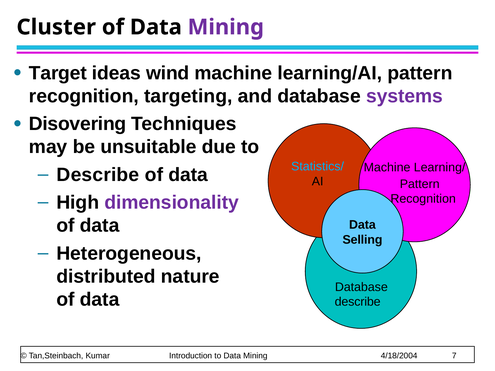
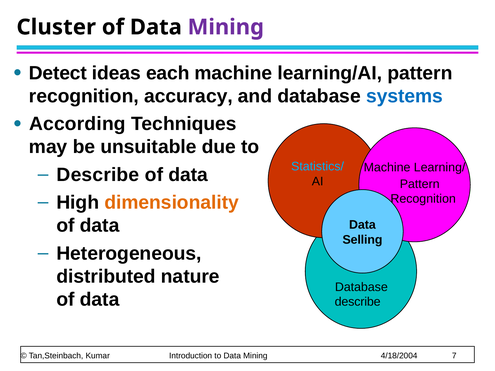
Target: Target -> Detect (58, 73)
wind: wind -> each (168, 73)
targeting: targeting -> accuracy (188, 96)
systems colour: purple -> blue (404, 96)
Disovering: Disovering -> According (77, 124)
dimensionality colour: purple -> orange (172, 203)
